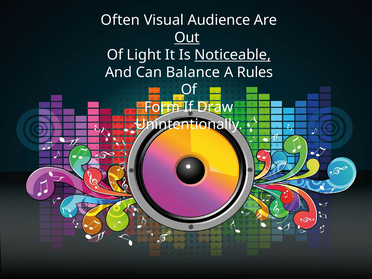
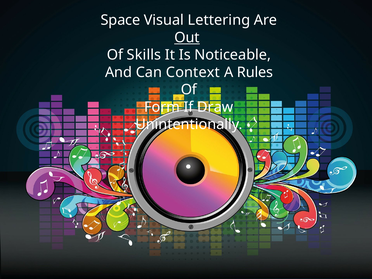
Often: Often -> Space (120, 20)
Audience: Audience -> Lettering (219, 20)
Light: Light -> Skills (144, 55)
Noticeable underline: present -> none (233, 55)
Balance: Balance -> Context (193, 72)
